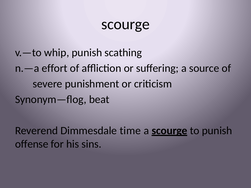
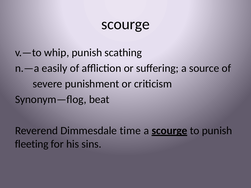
effort: effort -> easily (55, 68)
offense: offense -> fleeting (32, 144)
